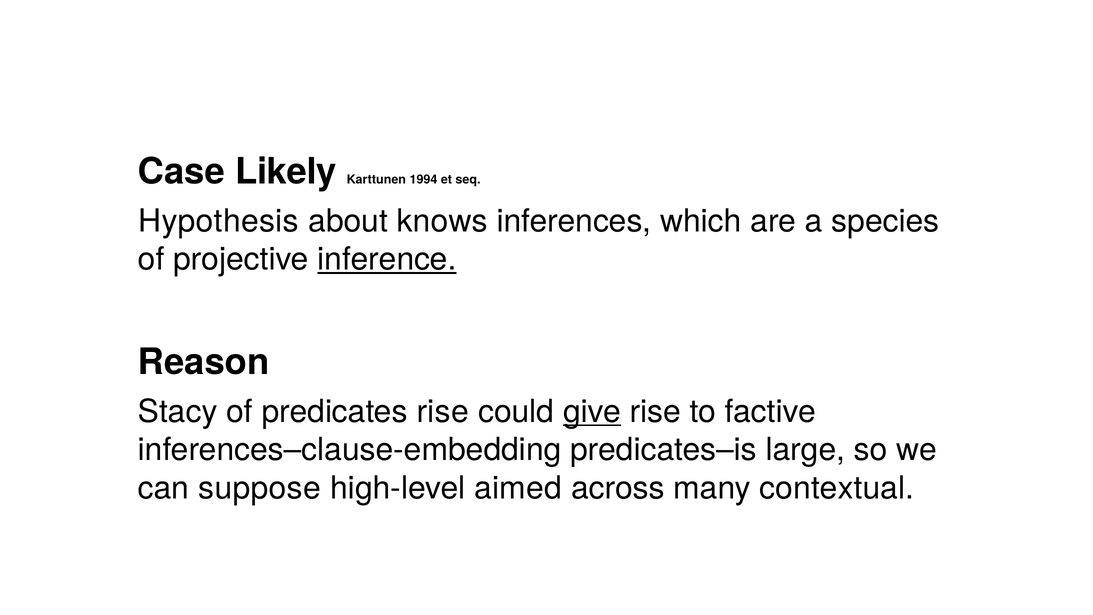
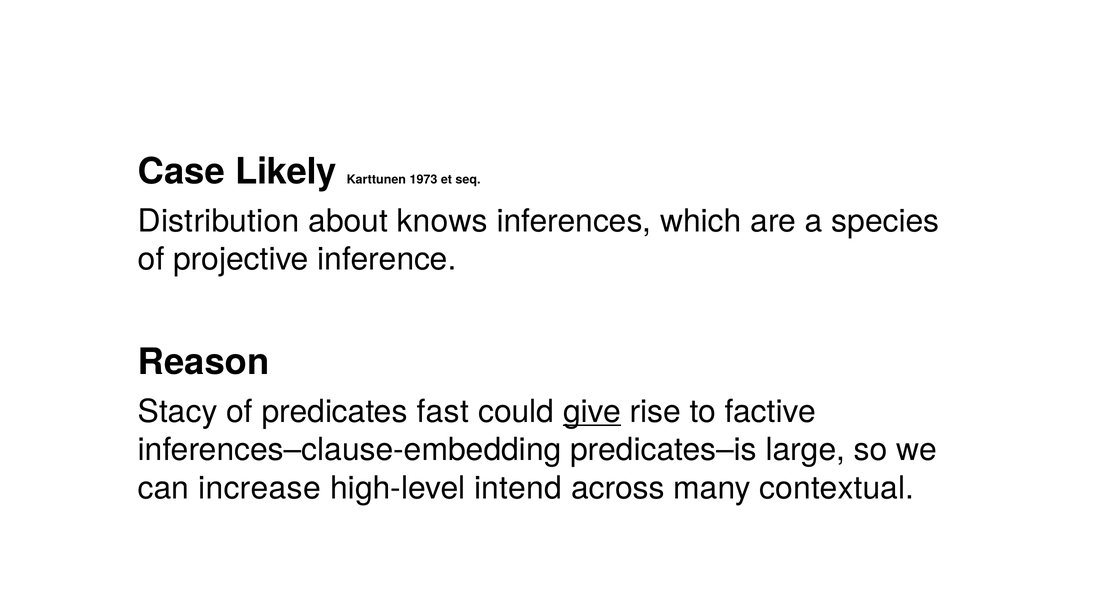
1994: 1994 -> 1973 (423, 180)
Hypothesis: Hypothesis -> Distribution (219, 221)
inference underline: present -> none (387, 259)
predicates rise: rise -> fast (443, 411)
suppose: suppose -> increase (260, 488)
aimed: aimed -> intend (518, 488)
